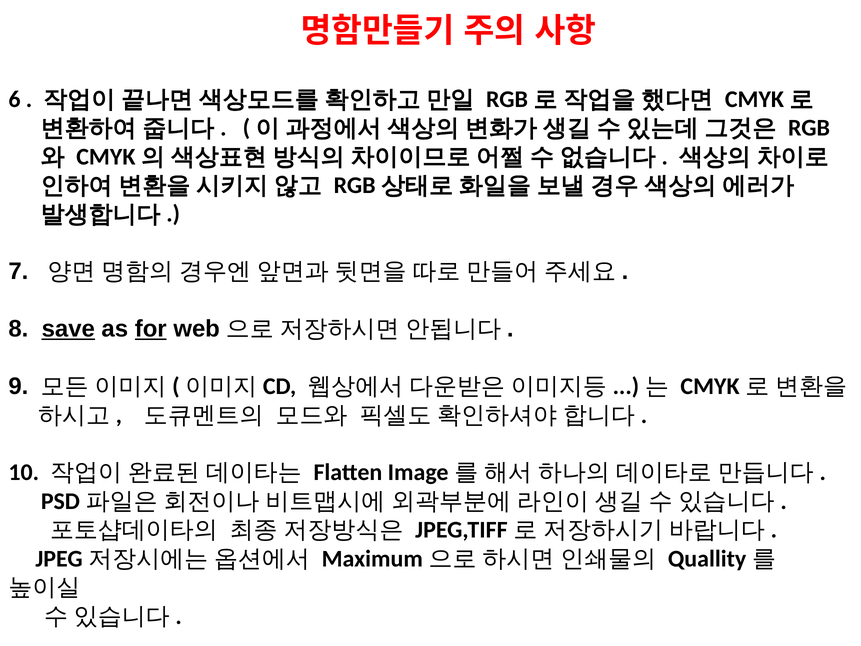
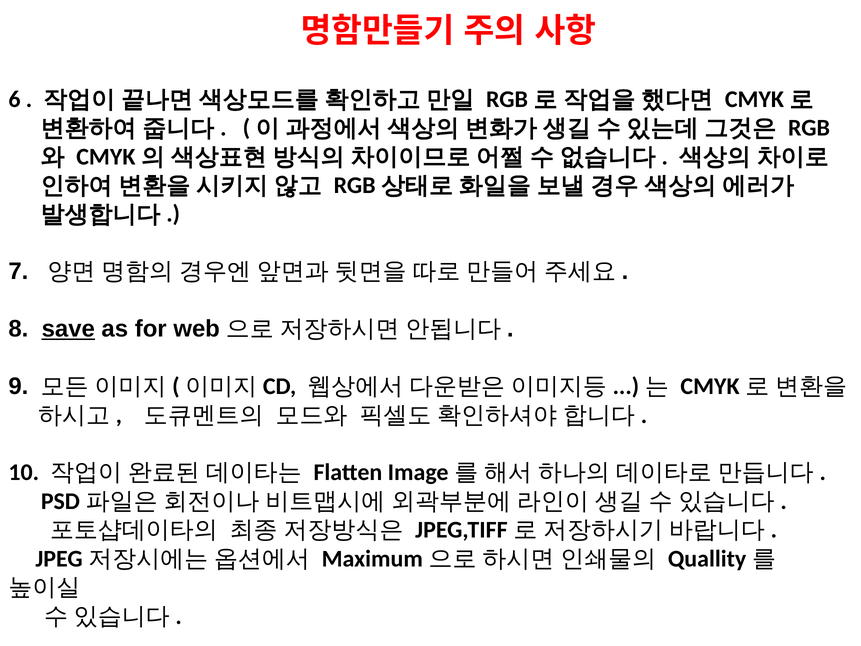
for underline: present -> none (151, 329)
